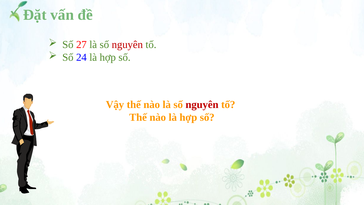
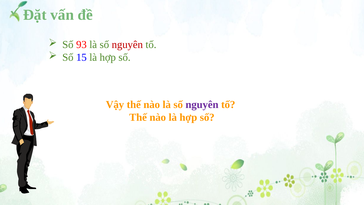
27: 27 -> 93 (81, 44)
24: 24 -> 15 (81, 57)
nguyên colour: red -> purple (202, 105)
